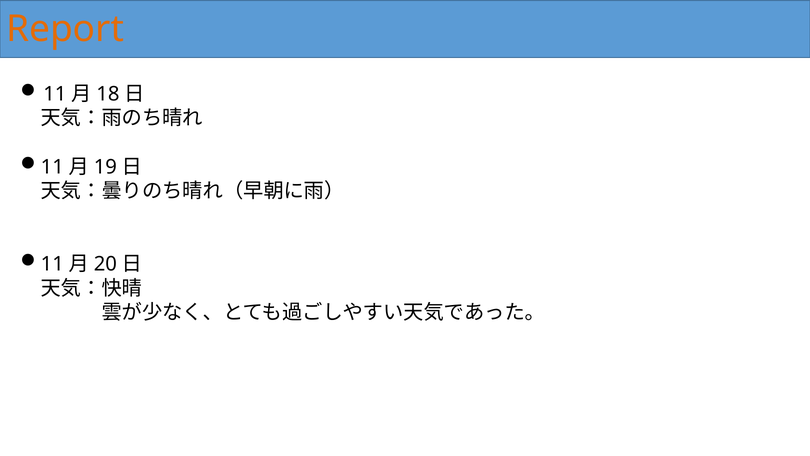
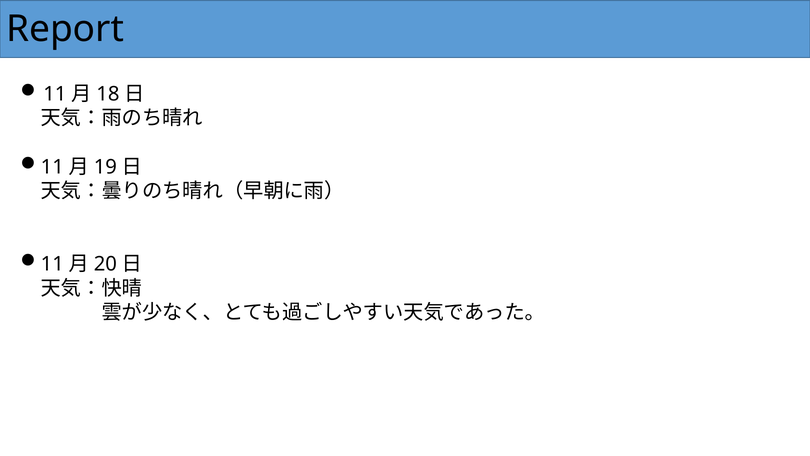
Report colour: orange -> black (65, 29)
